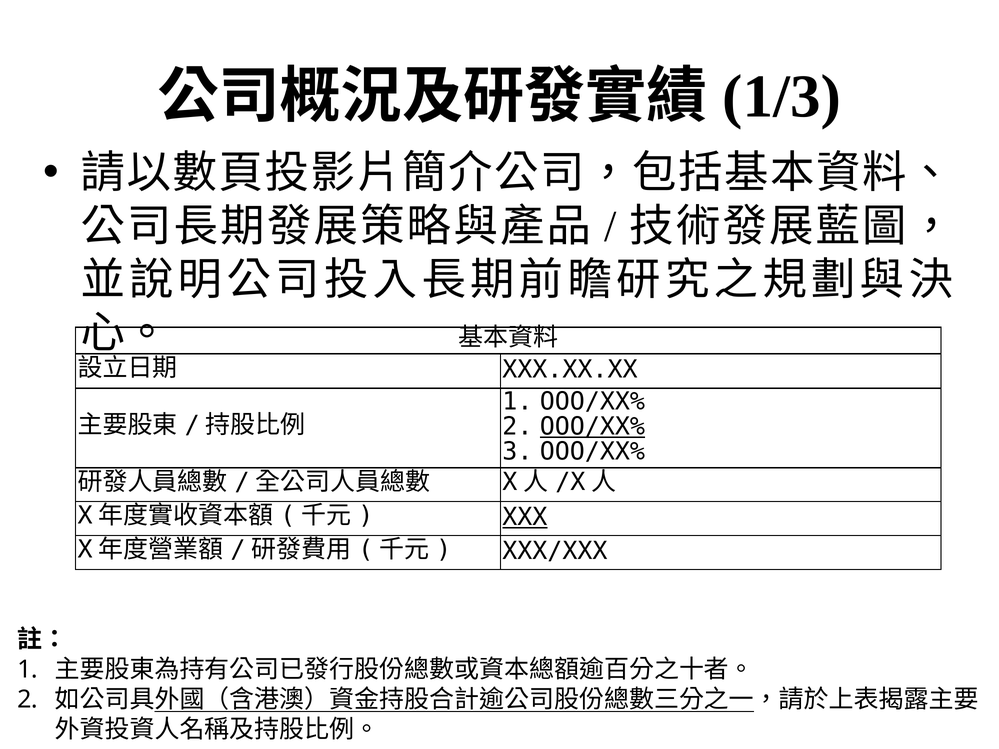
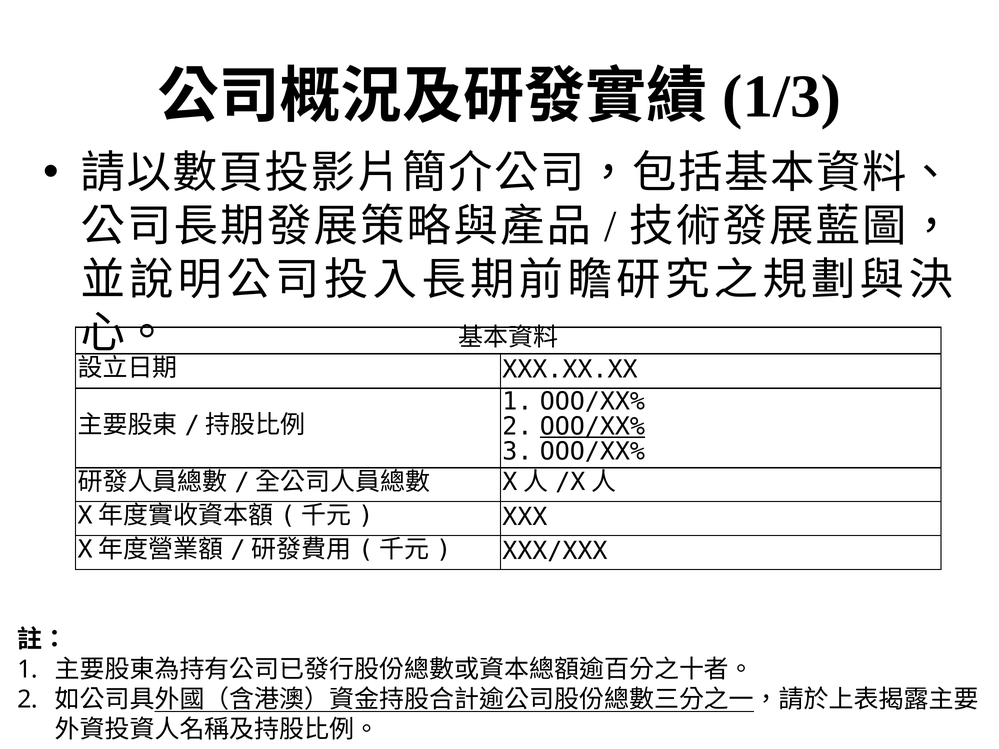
XXX underline: present -> none (525, 517)
